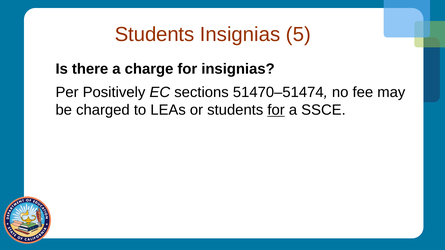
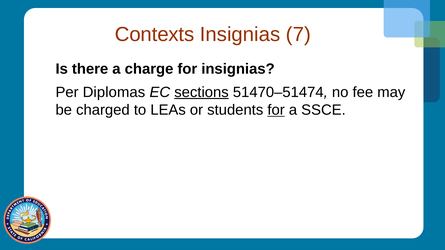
Students: Students -> Contexts (155, 35)
5: 5 -> 7 (298, 35)
Positively: Positively -> Diplomas (114, 92)
sections underline: none -> present (202, 92)
